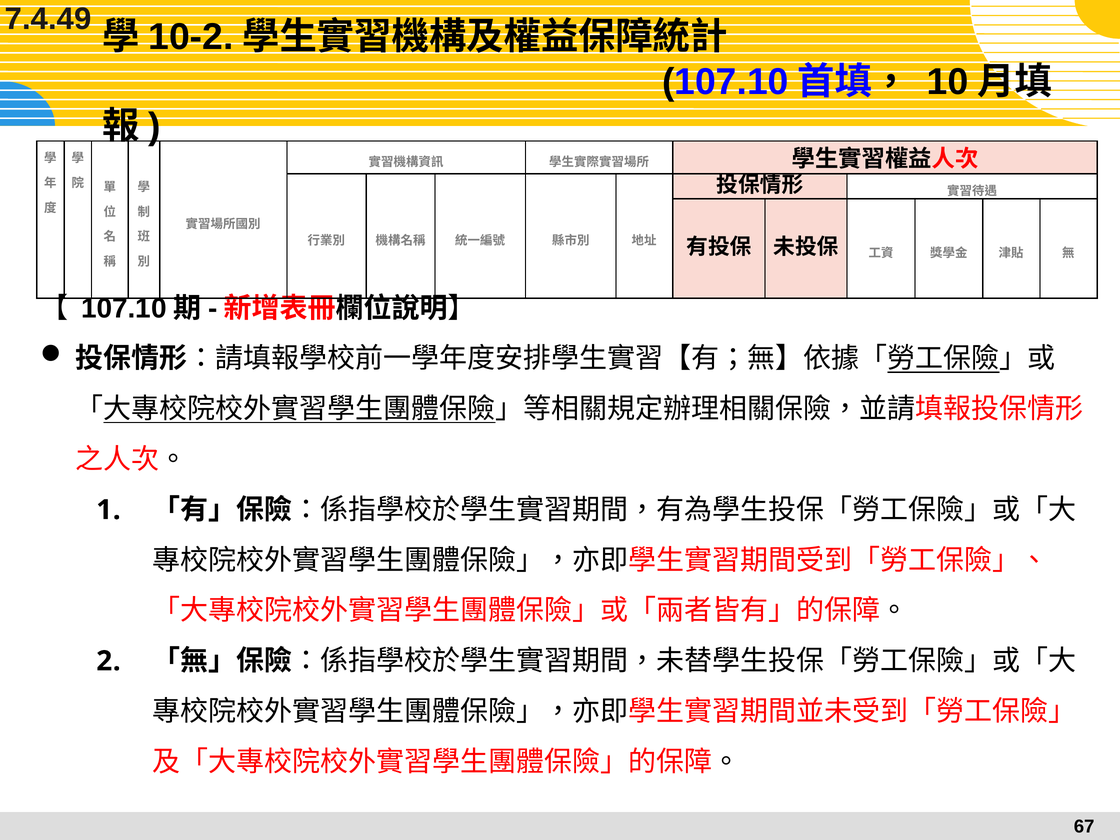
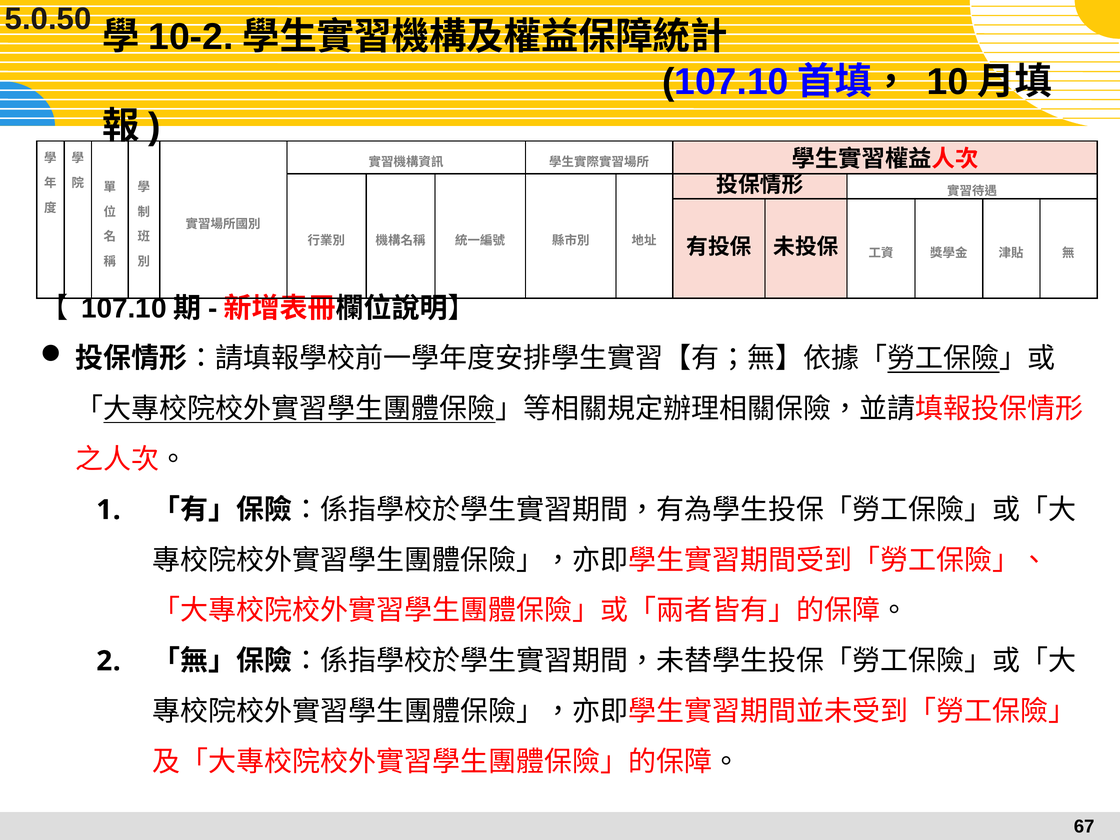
7.4.49: 7.4.49 -> 5.0.50 (48, 19)
